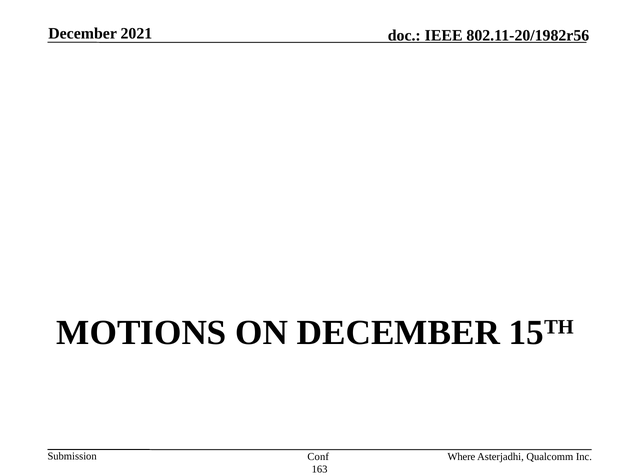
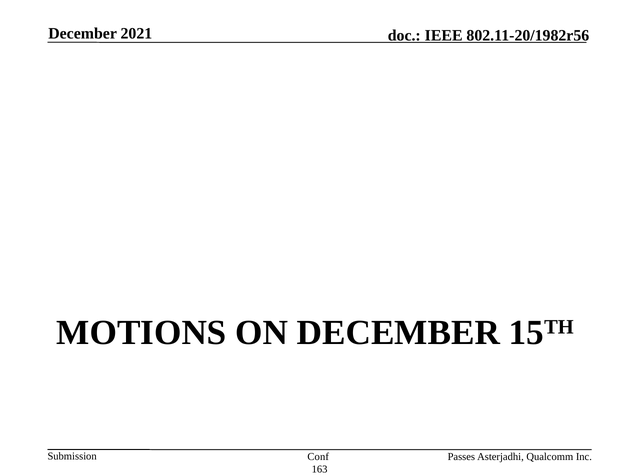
Where: Where -> Passes (461, 456)
